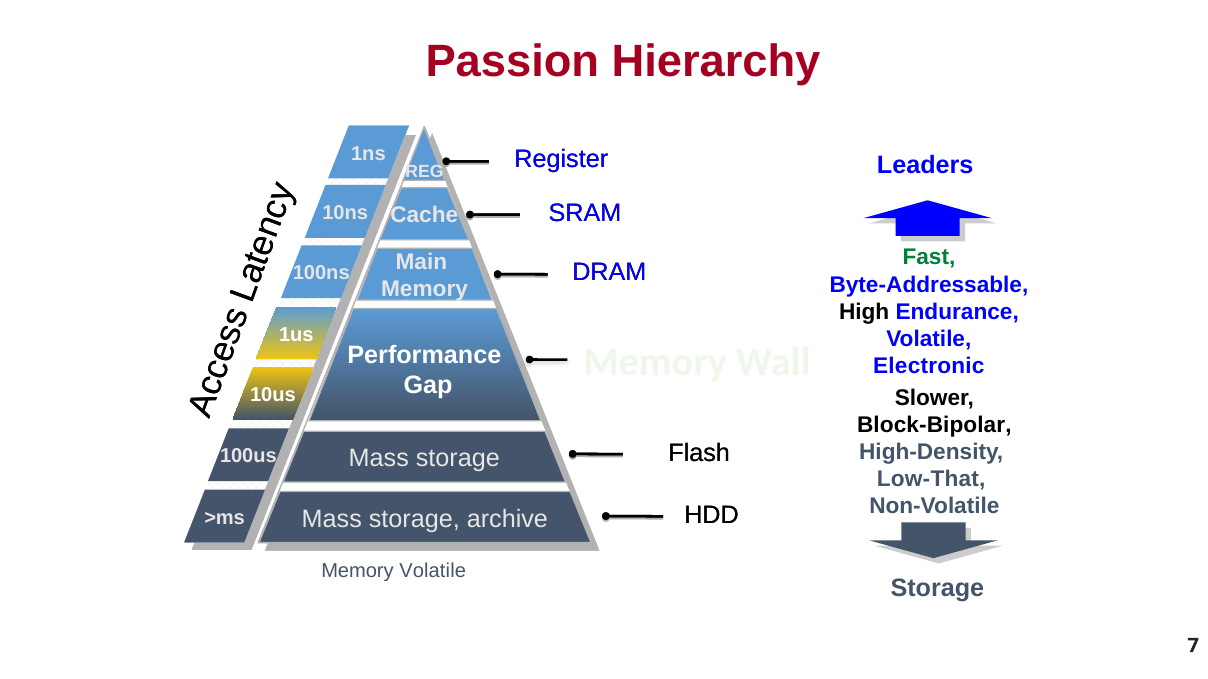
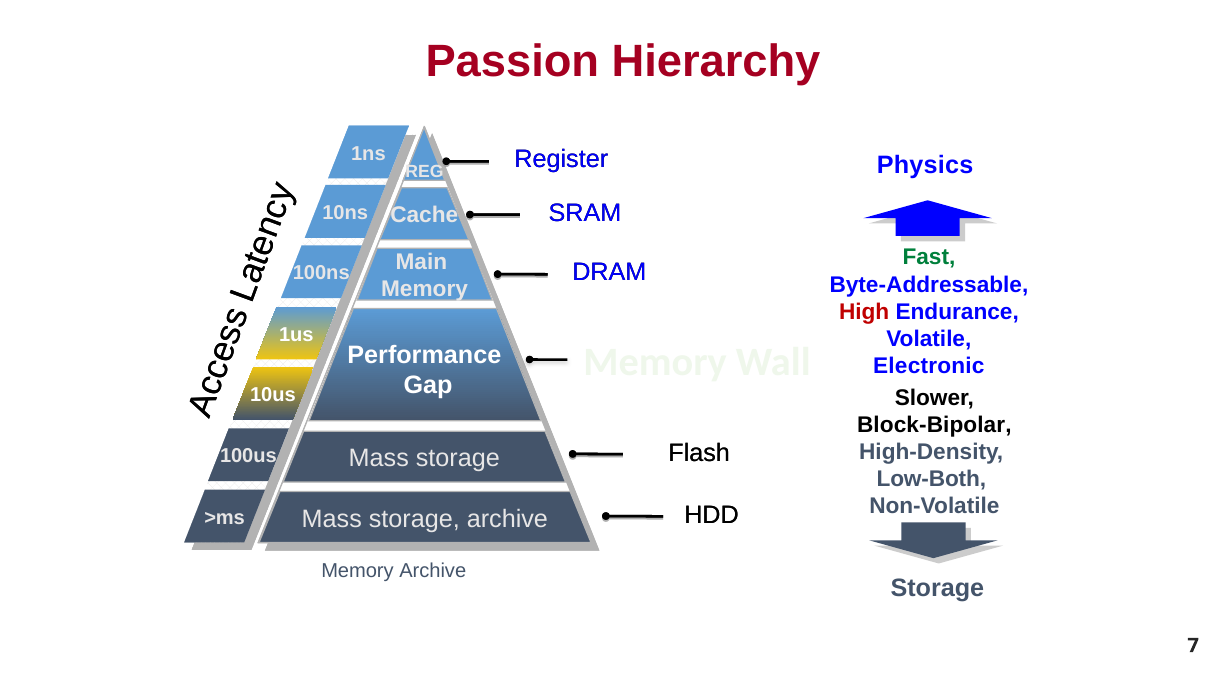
Leaders: Leaders -> Physics (925, 166)
High colour: black -> red (864, 312)
Low-That: Low-That -> Low-Both (931, 480)
Memory Volatile: Volatile -> Archive (433, 571)
